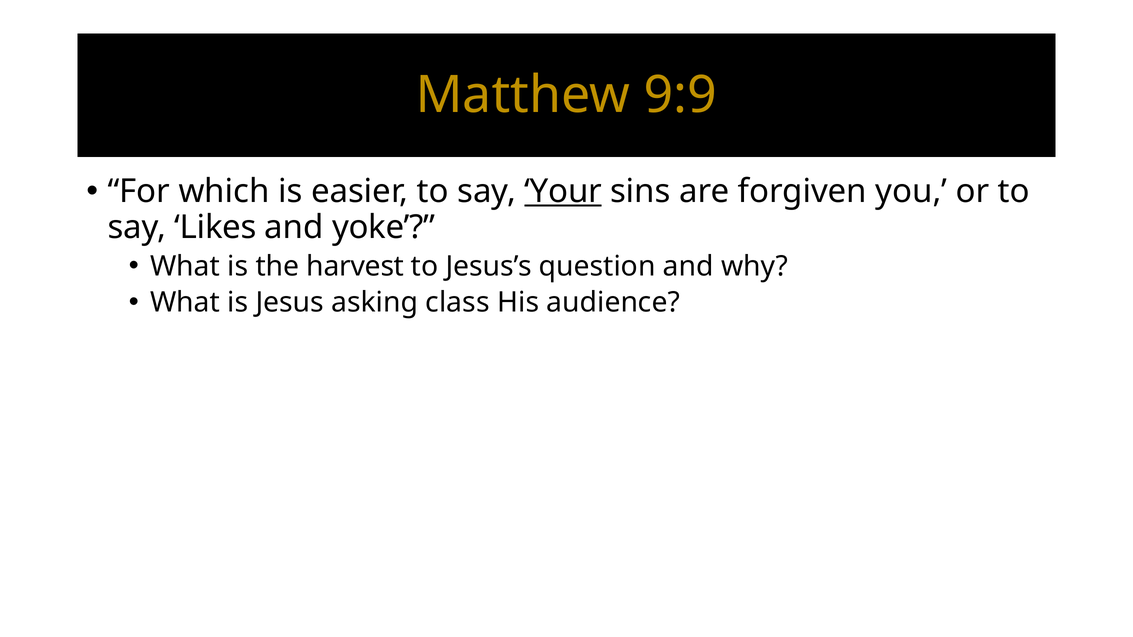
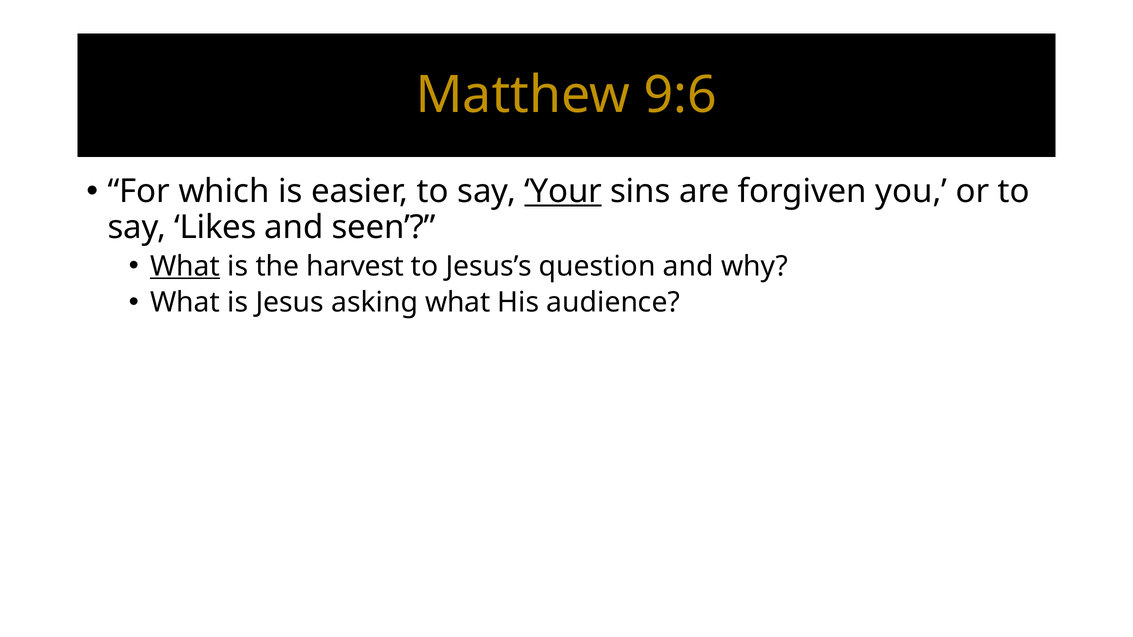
9:9: 9:9 -> 9:6 (680, 95)
yoke: yoke -> seen (384, 227)
What underline: none -> present (185, 266)
asking class: class -> what (458, 303)
